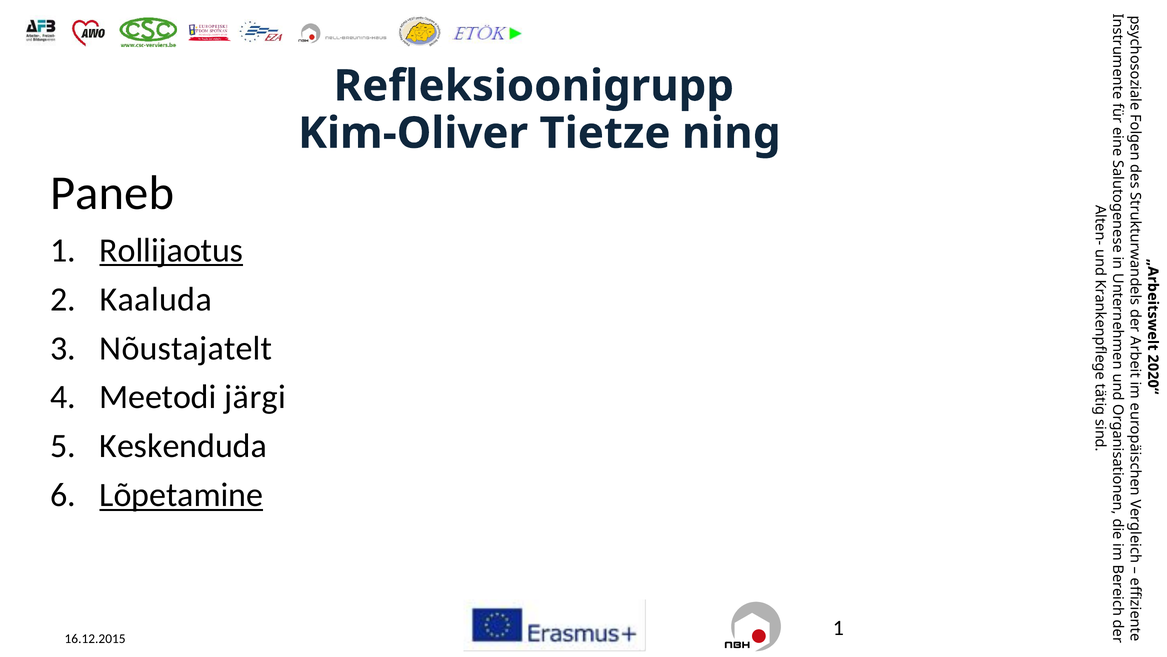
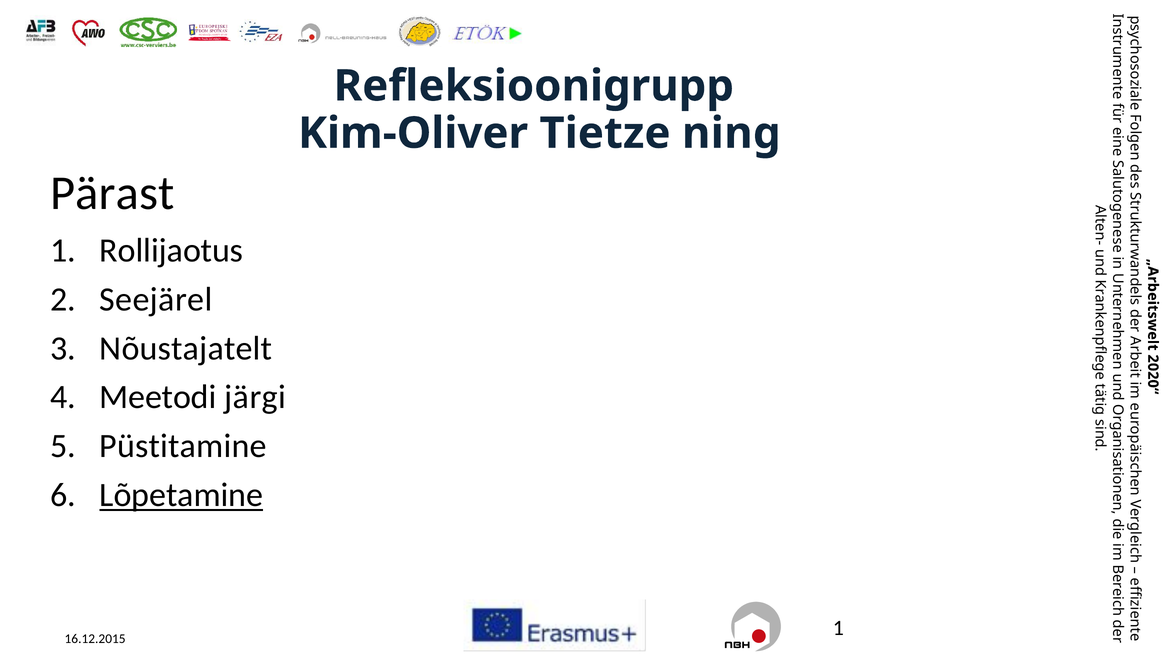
Paneb: Paneb -> Pärast (112, 193)
Rollijaotus underline: present -> none (171, 250)
Kaaluda: Kaaluda -> Seejärel (156, 299)
Keskenduda: Keskenduda -> Püstitamine (183, 446)
